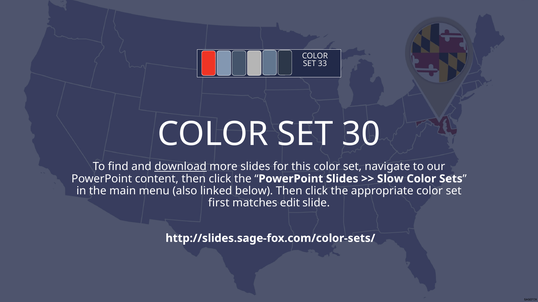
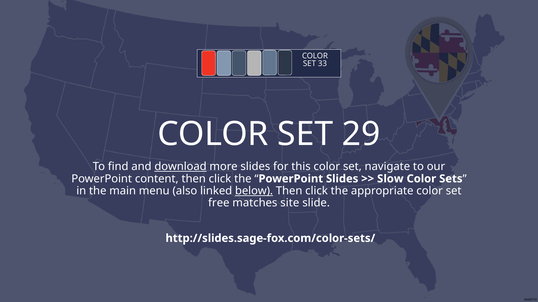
30: 30 -> 29 (361, 134)
below underline: none -> present (254, 191)
first: first -> free (219, 203)
edit: edit -> site (290, 203)
